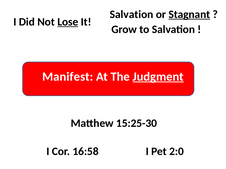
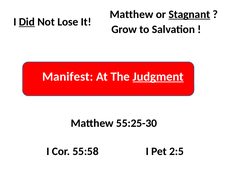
Salvation: Salvation -> Matthew (132, 14)
Did underline: none -> present (27, 22)
Lose underline: present -> none (68, 22)
15:25-30: 15:25-30 -> 55:25-30 (137, 124)
16:58: 16:58 -> 55:58 (86, 152)
2:0: 2:0 -> 2:5 (176, 152)
